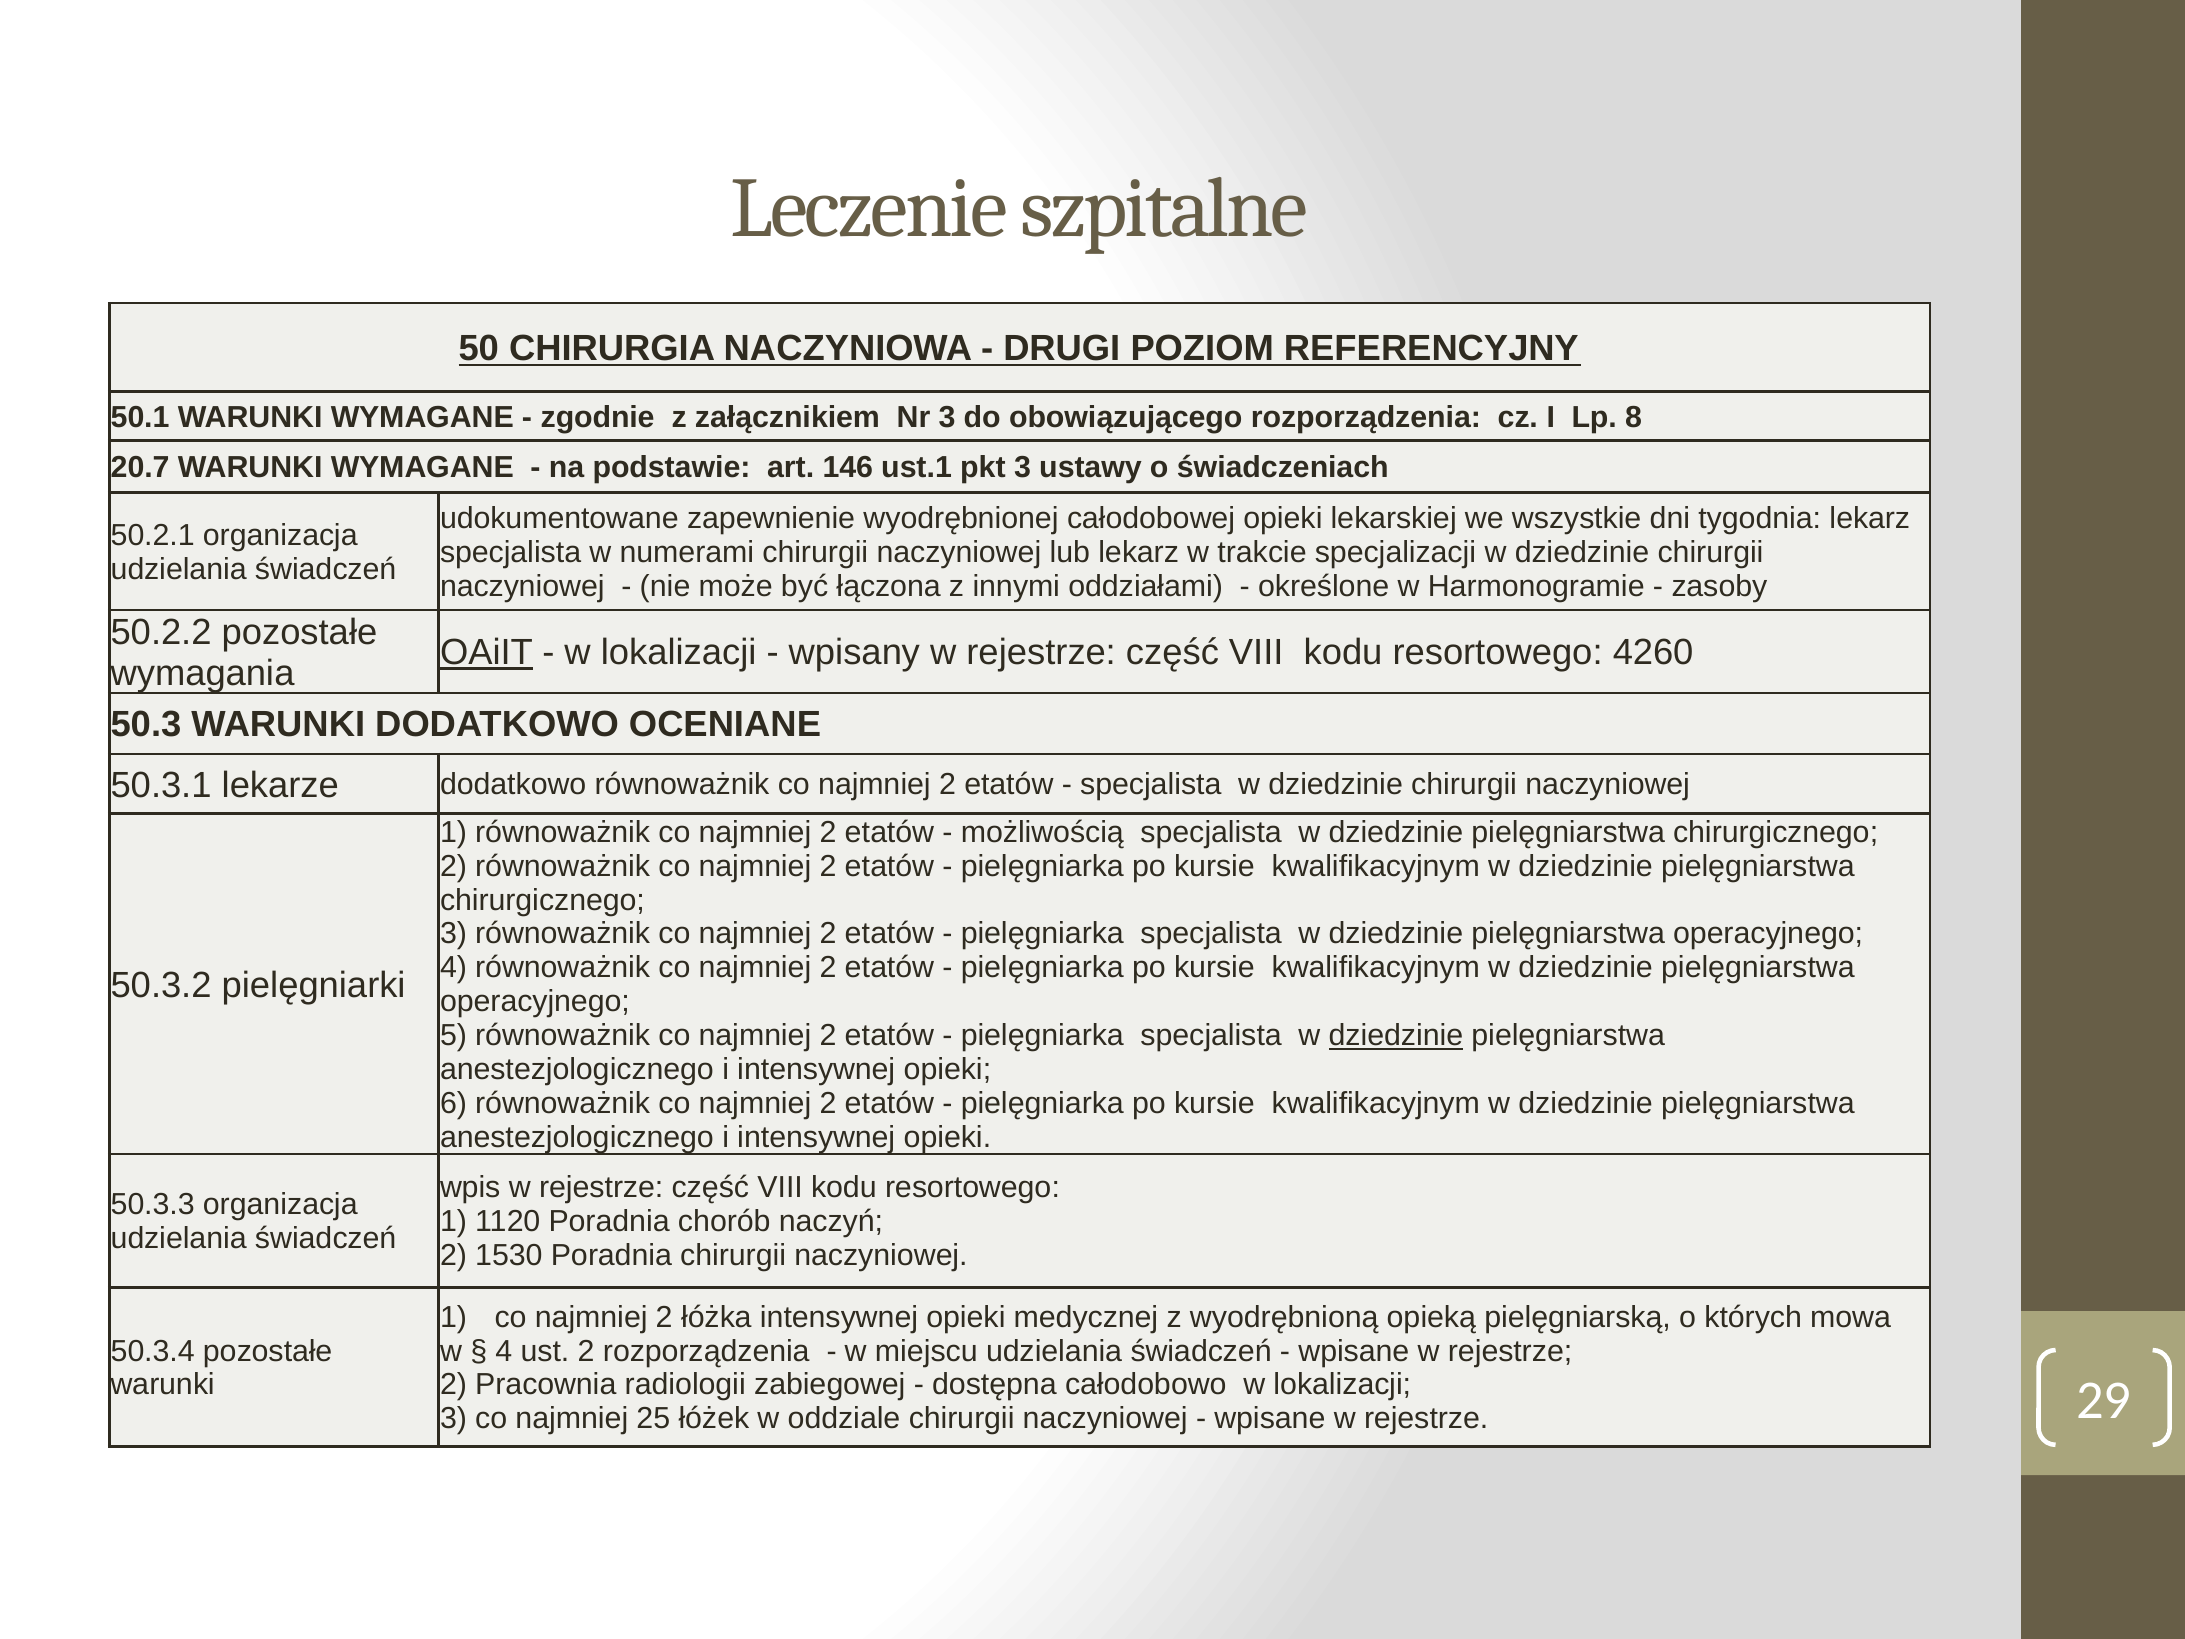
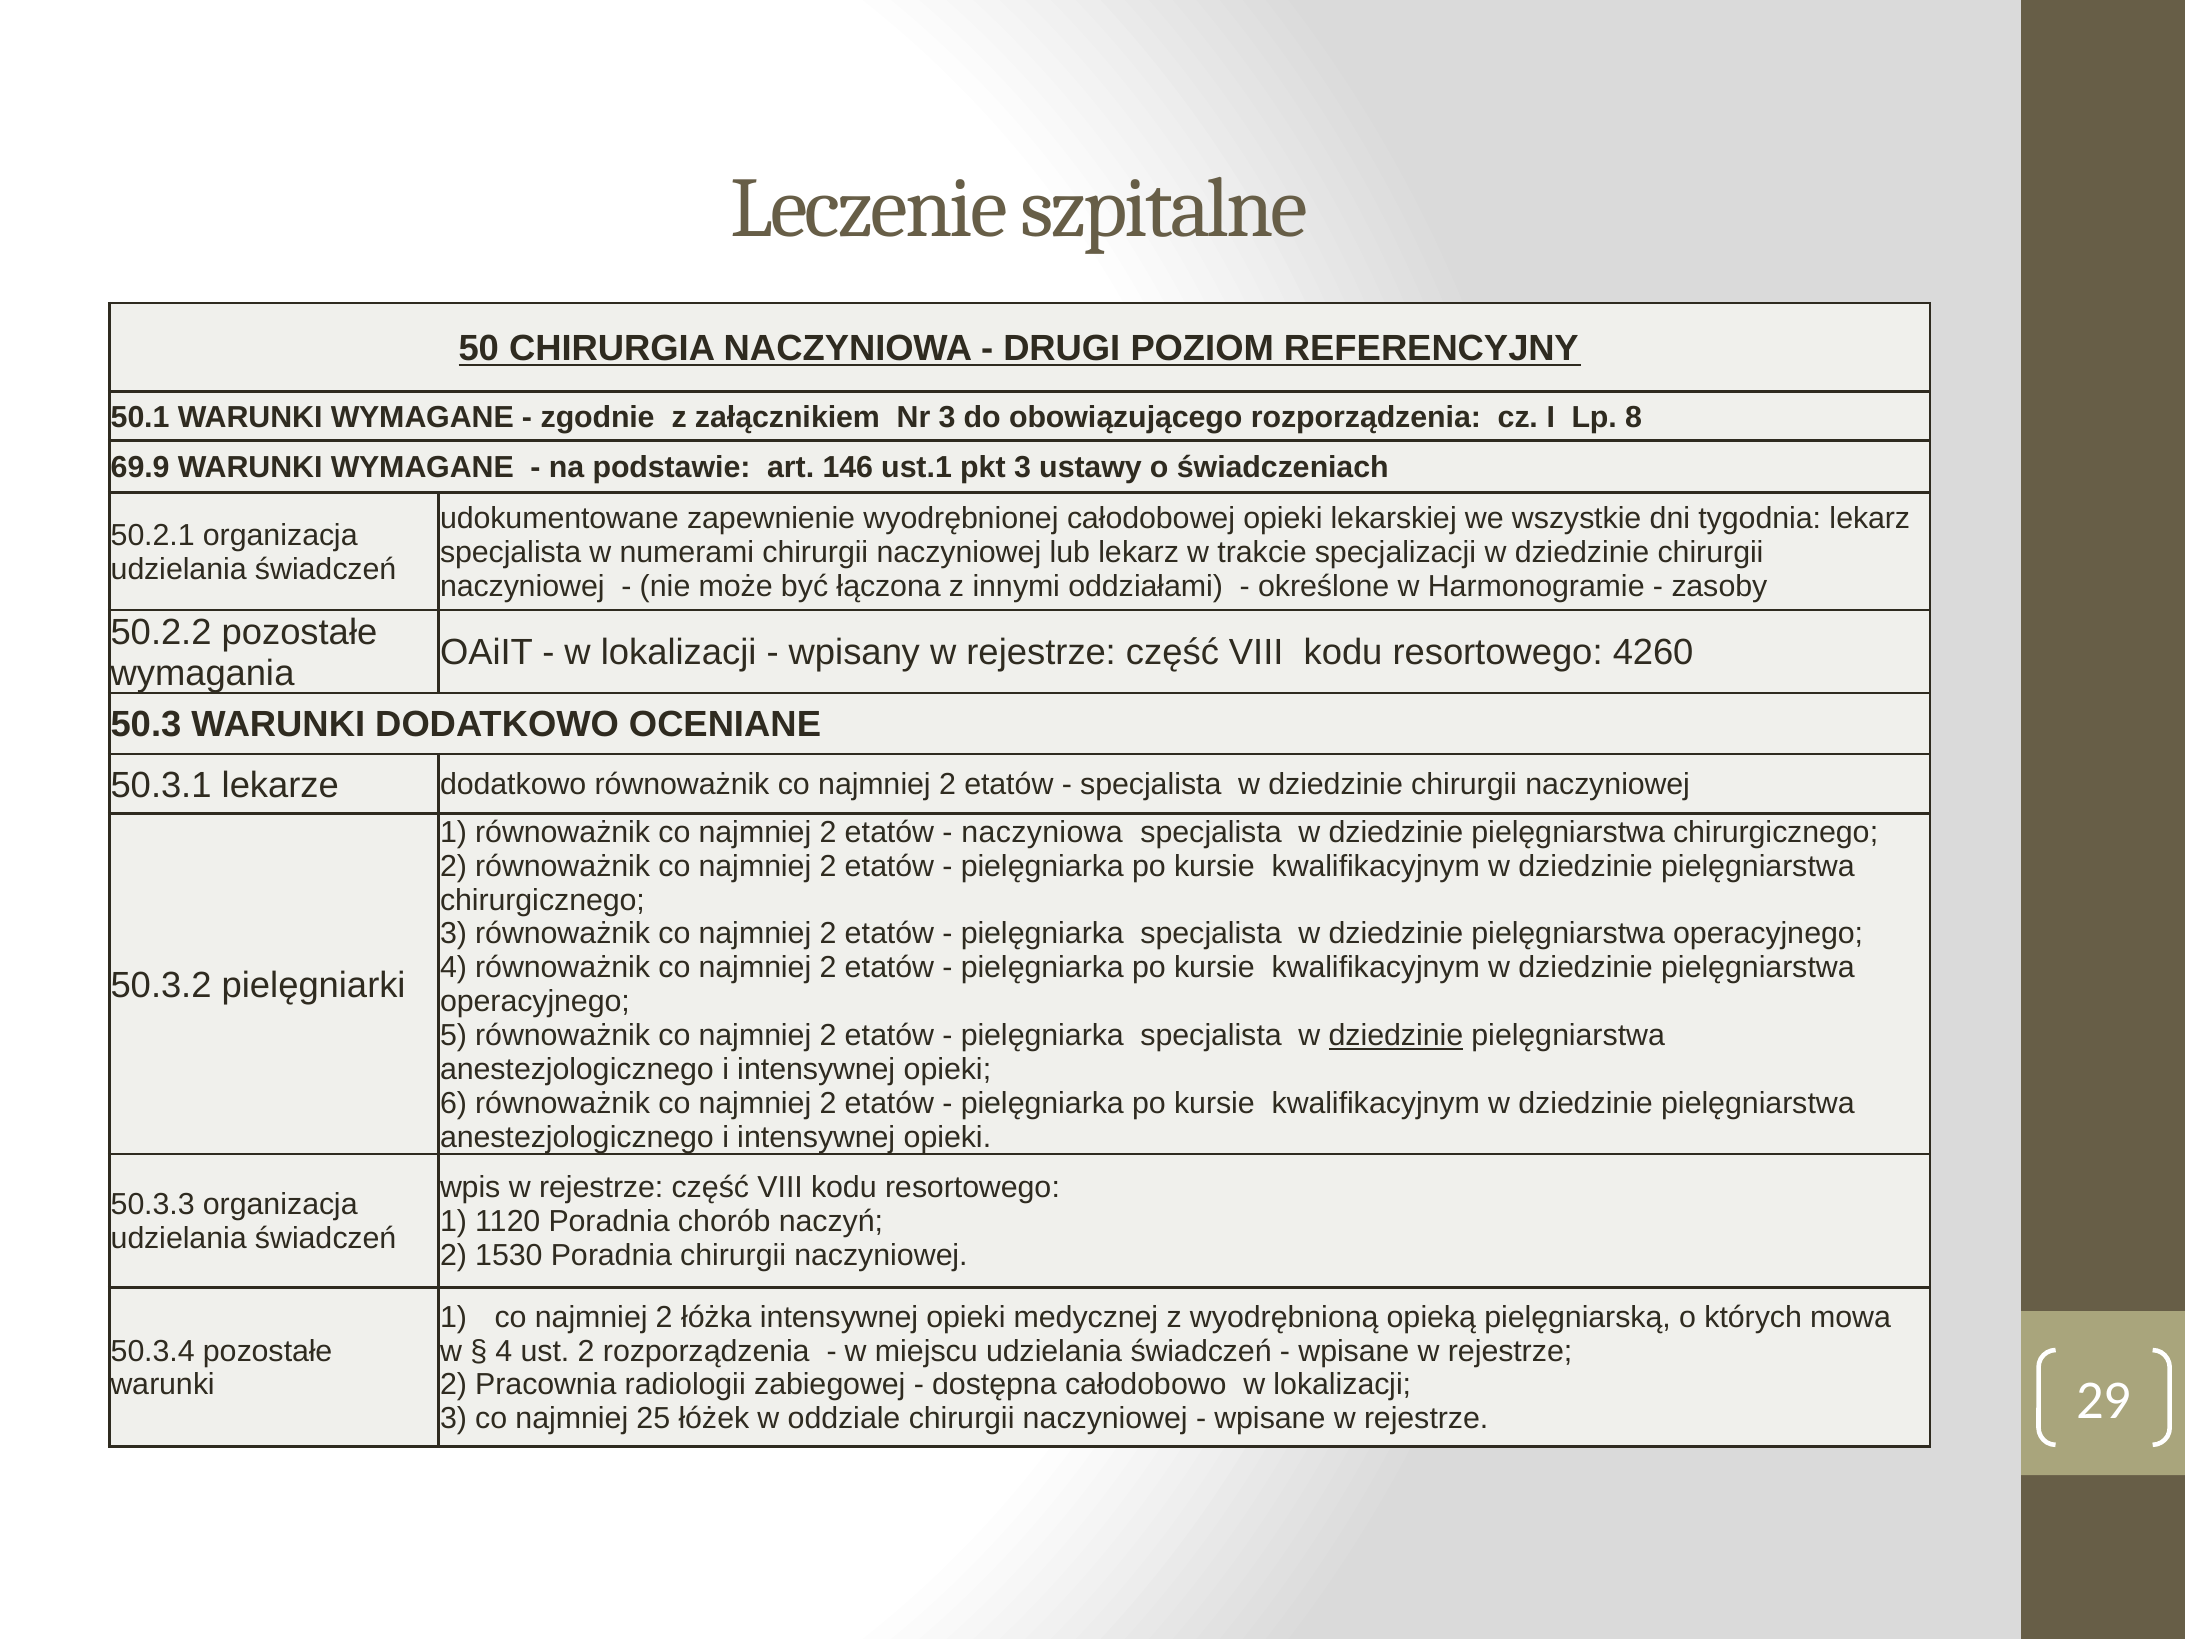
20.7: 20.7 -> 69.9 (140, 468)
OAiIT underline: present -> none (486, 653)
możliwością: możliwością -> naczyniowa (1042, 832)
